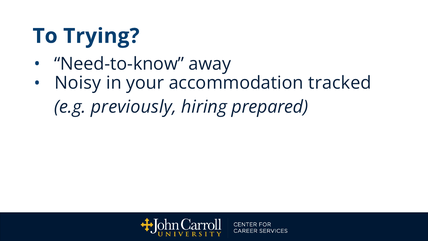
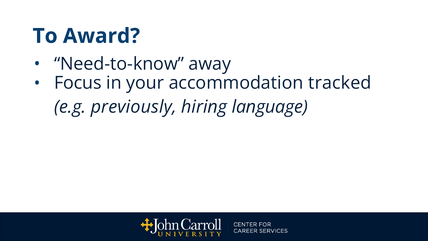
Trying: Trying -> Award (102, 36)
Noisy: Noisy -> Focus (78, 83)
prepared: prepared -> language (270, 107)
